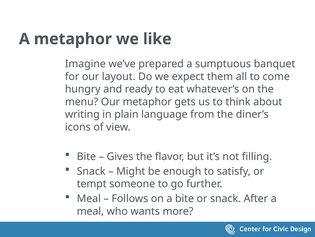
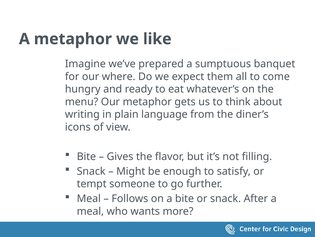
layout: layout -> where (119, 76)
